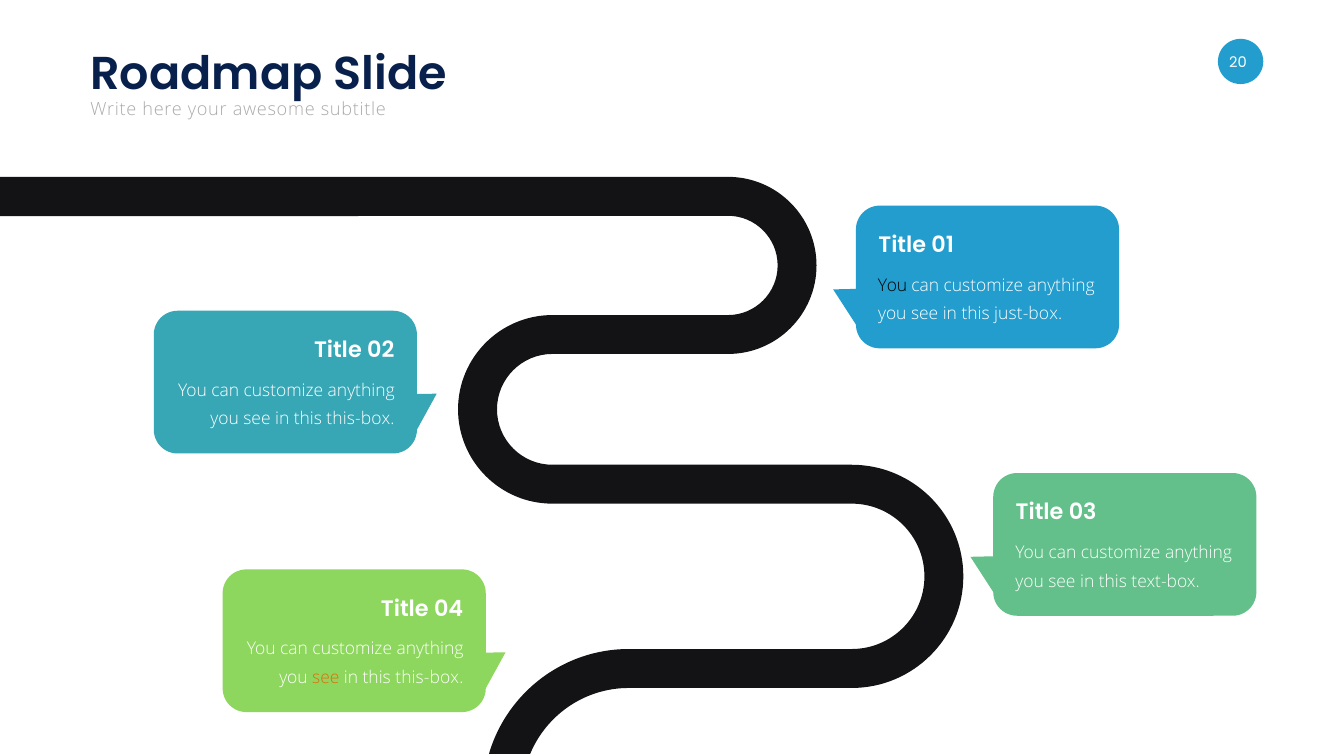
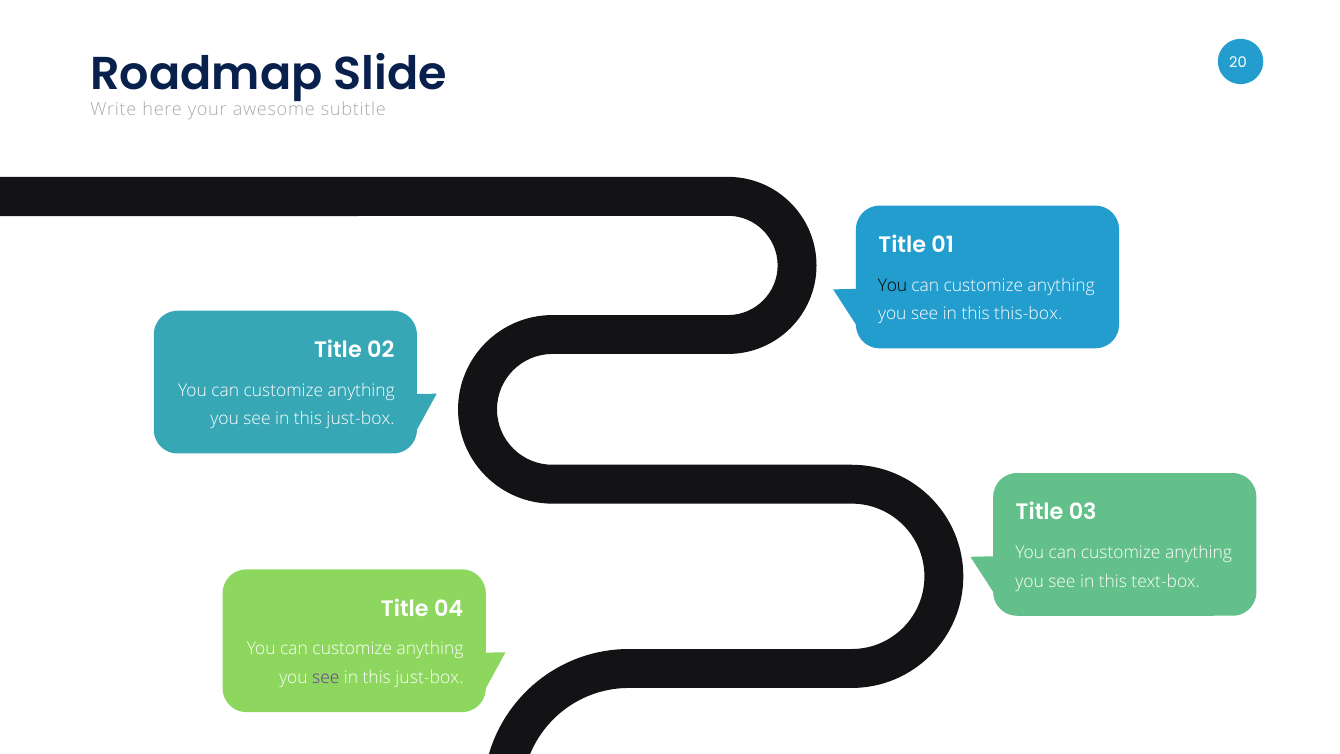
just-box: just-box -> this-box (1028, 314)
this-box: this-box -> just-box (361, 419)
see colour: orange -> purple (326, 678)
this-box: this-box -> just-box (429, 678)
